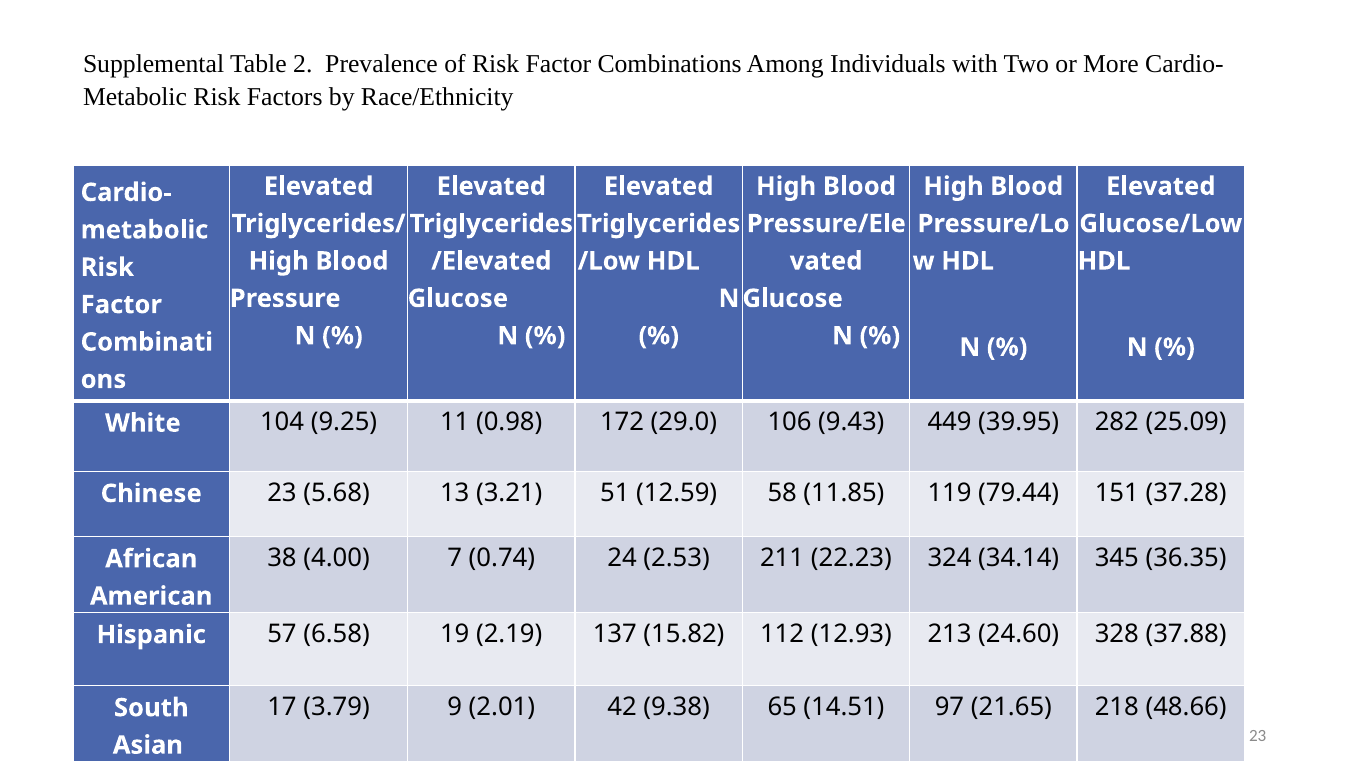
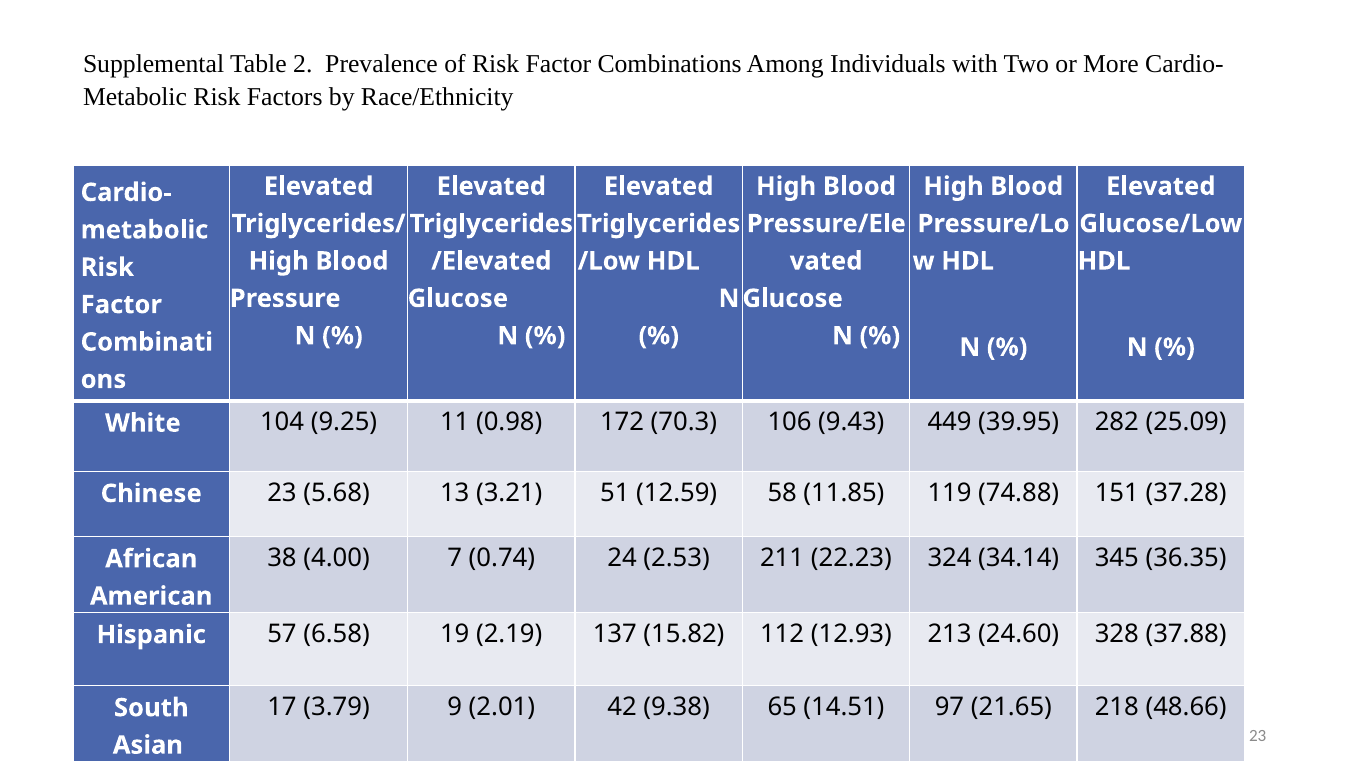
29.0: 29.0 -> 70.3 (684, 422)
79.44: 79.44 -> 74.88 (1019, 493)
